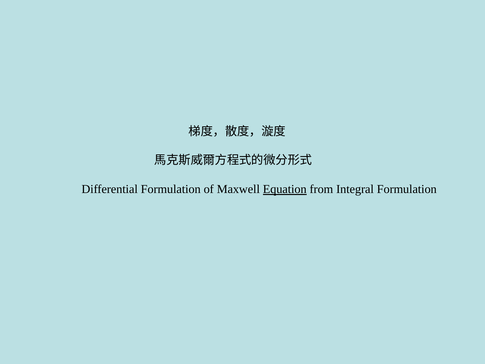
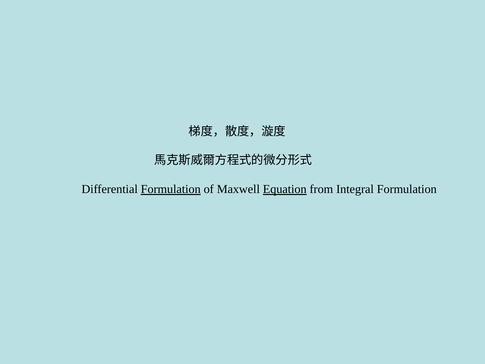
Formulation underline: none -> present (171, 189)
